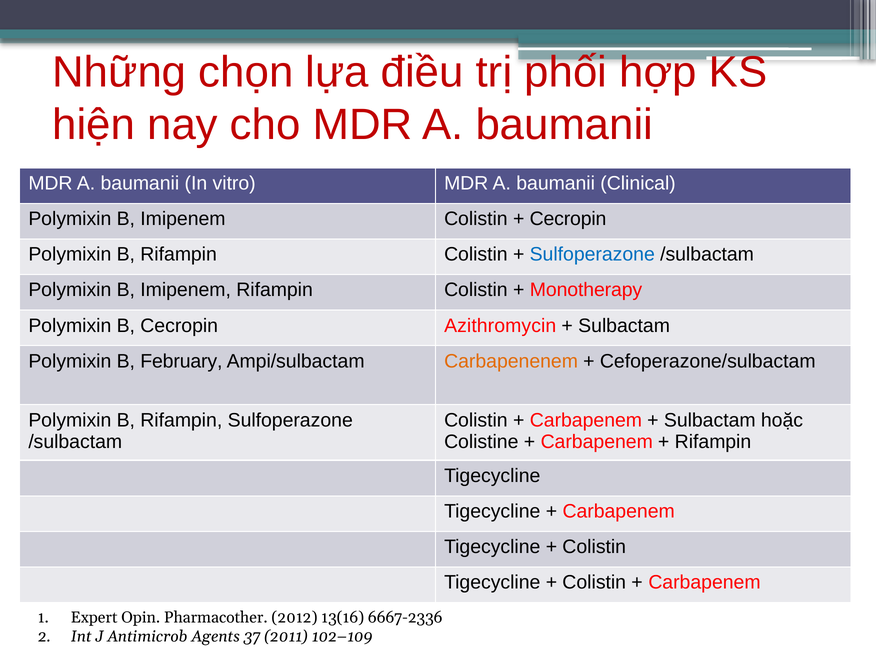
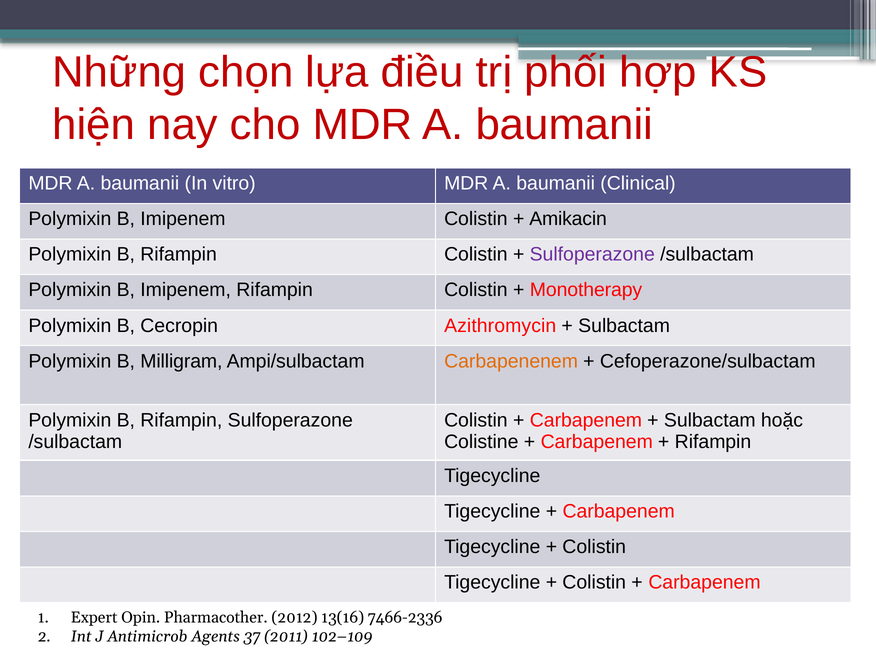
Cecropin: Cecropin -> Amikacin (568, 219)
Sulfoperazone colour: blue -> purple (592, 254)
February: February -> Milligram (181, 361)
6667-2336: 6667-2336 -> 7466-2336 (405, 618)
